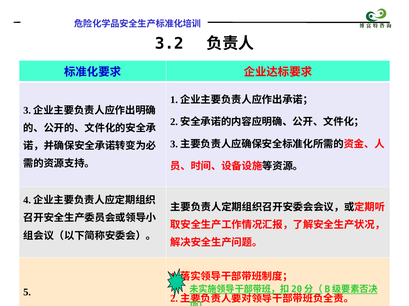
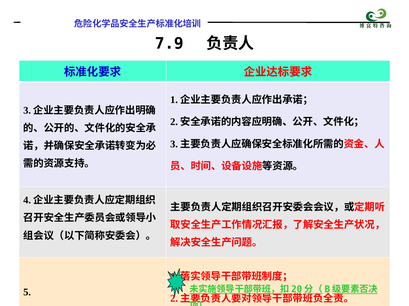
3.2: 3.2 -> 7.9 (169, 44)
